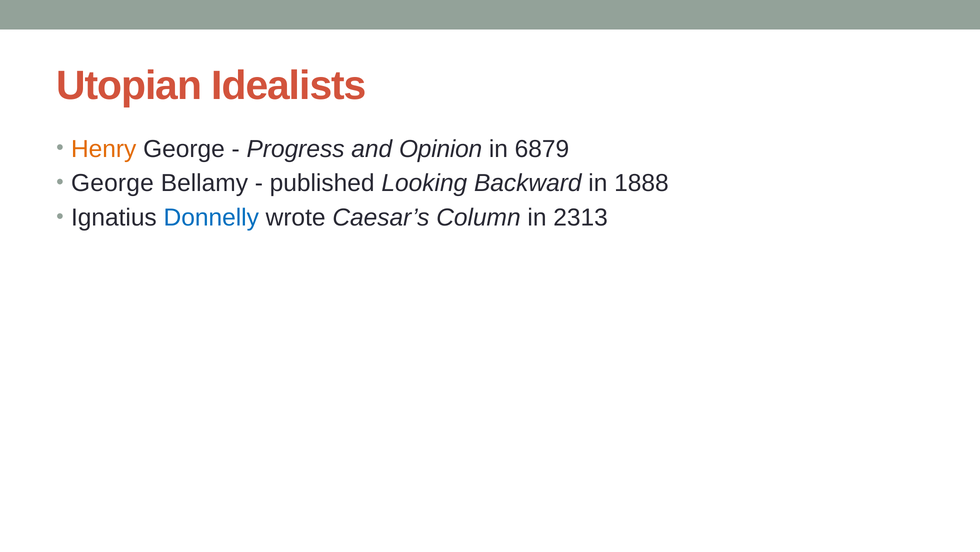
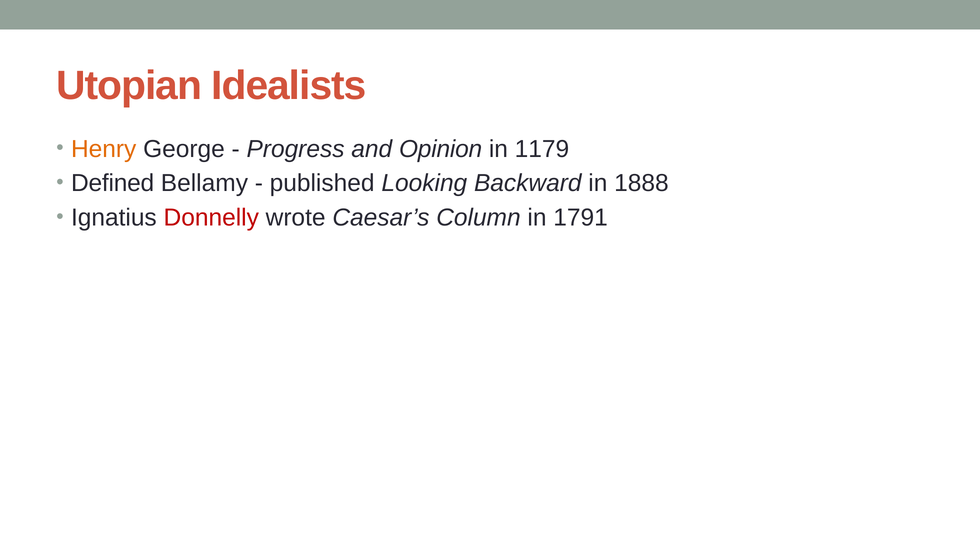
6879: 6879 -> 1179 (542, 149)
George: George -> Defined (113, 183)
Donnelly colour: blue -> red (211, 217)
2313: 2313 -> 1791 (581, 217)
